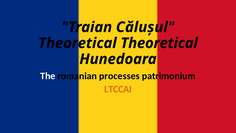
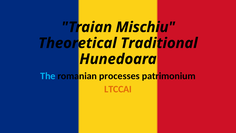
Călușul: Călușul -> Mischiu (145, 27)
Theoretical Theoretical: Theoretical -> Traditional (159, 43)
The colour: white -> light blue (48, 76)
